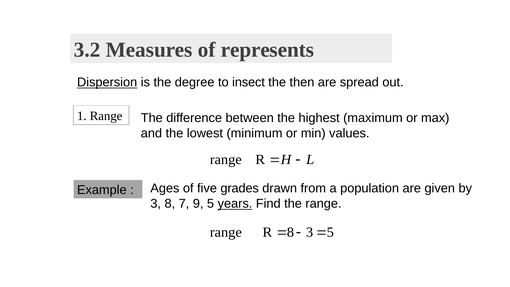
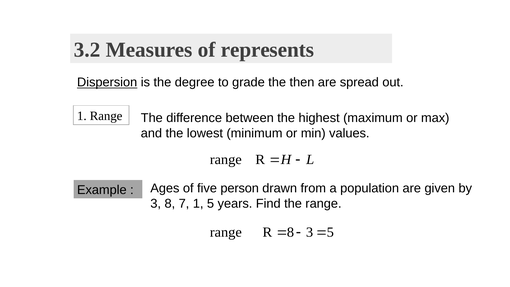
insect: insect -> grade (248, 82)
grades: grades -> person (240, 188)
7 9: 9 -> 1 (198, 204)
years underline: present -> none (235, 204)
